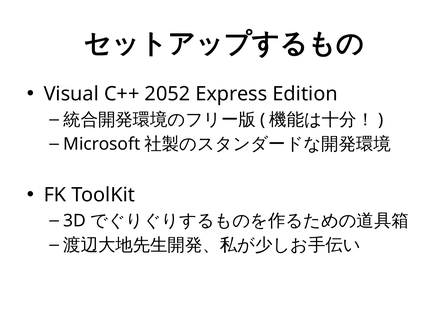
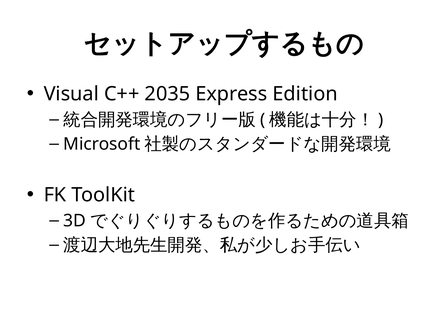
2052: 2052 -> 2035 (167, 94)
